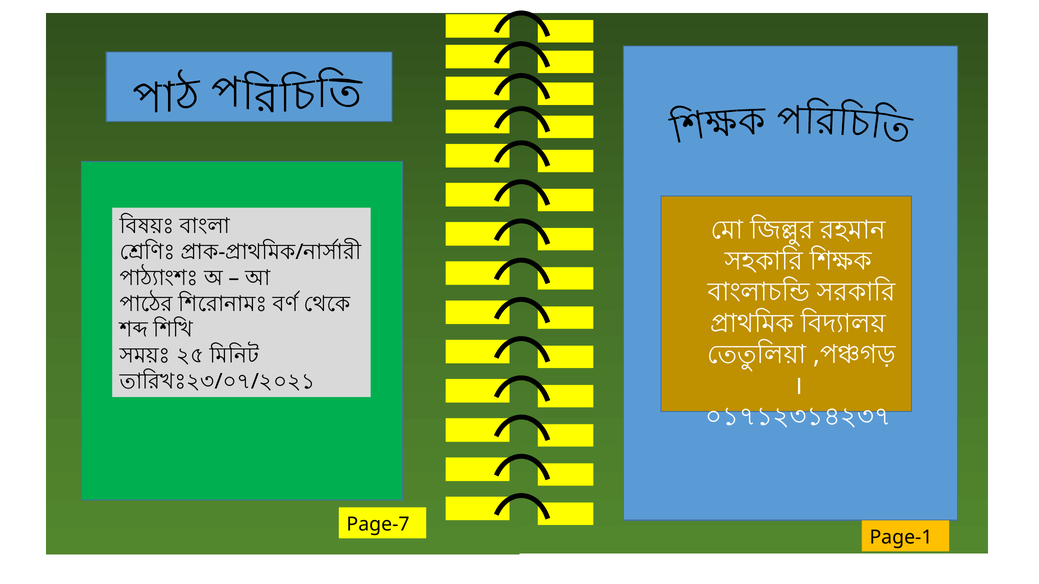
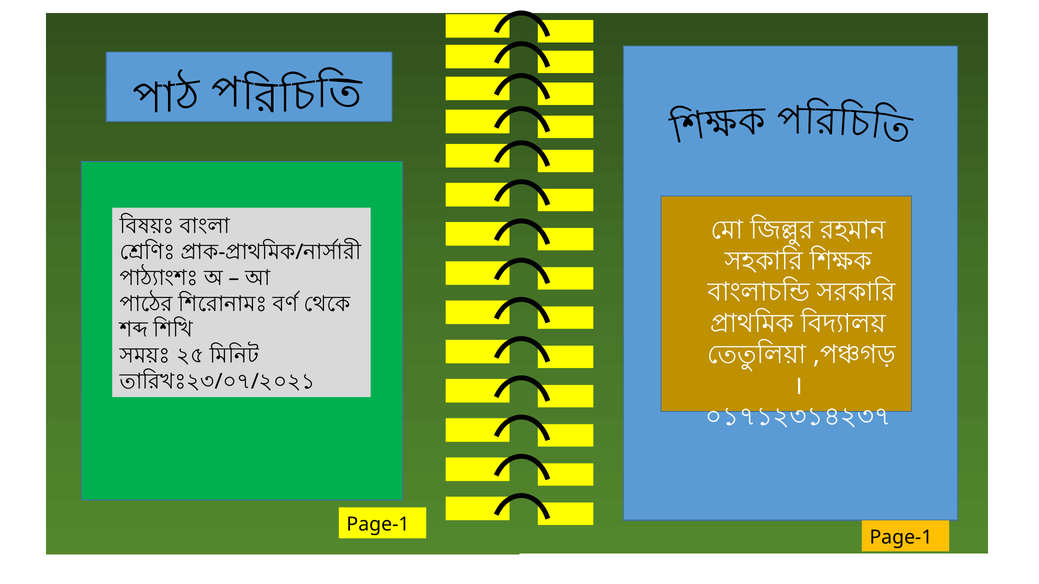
Page-7: Page-7 -> Page-1 (378, 525)
